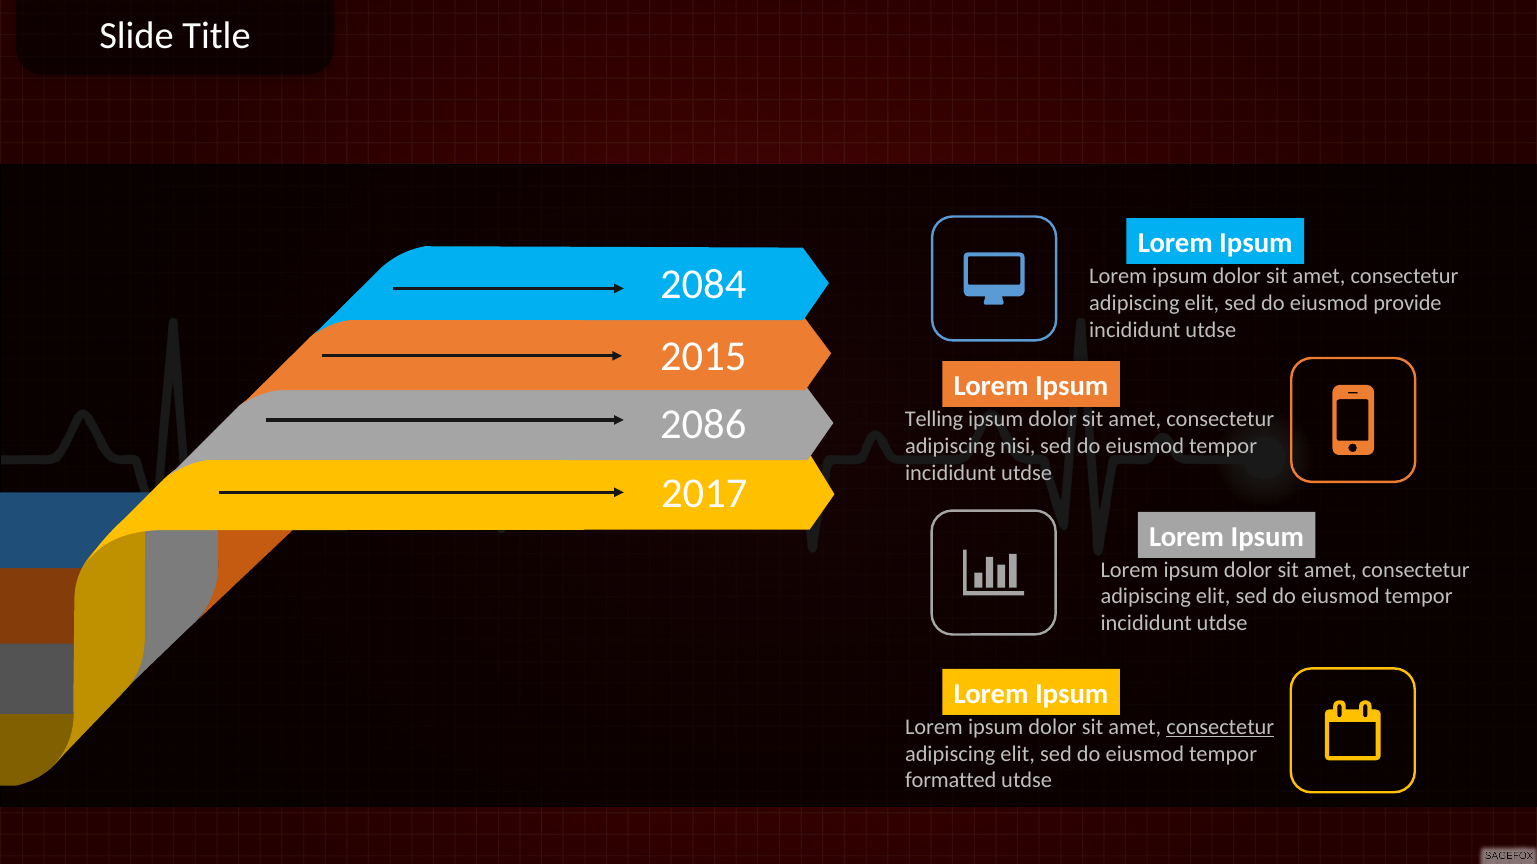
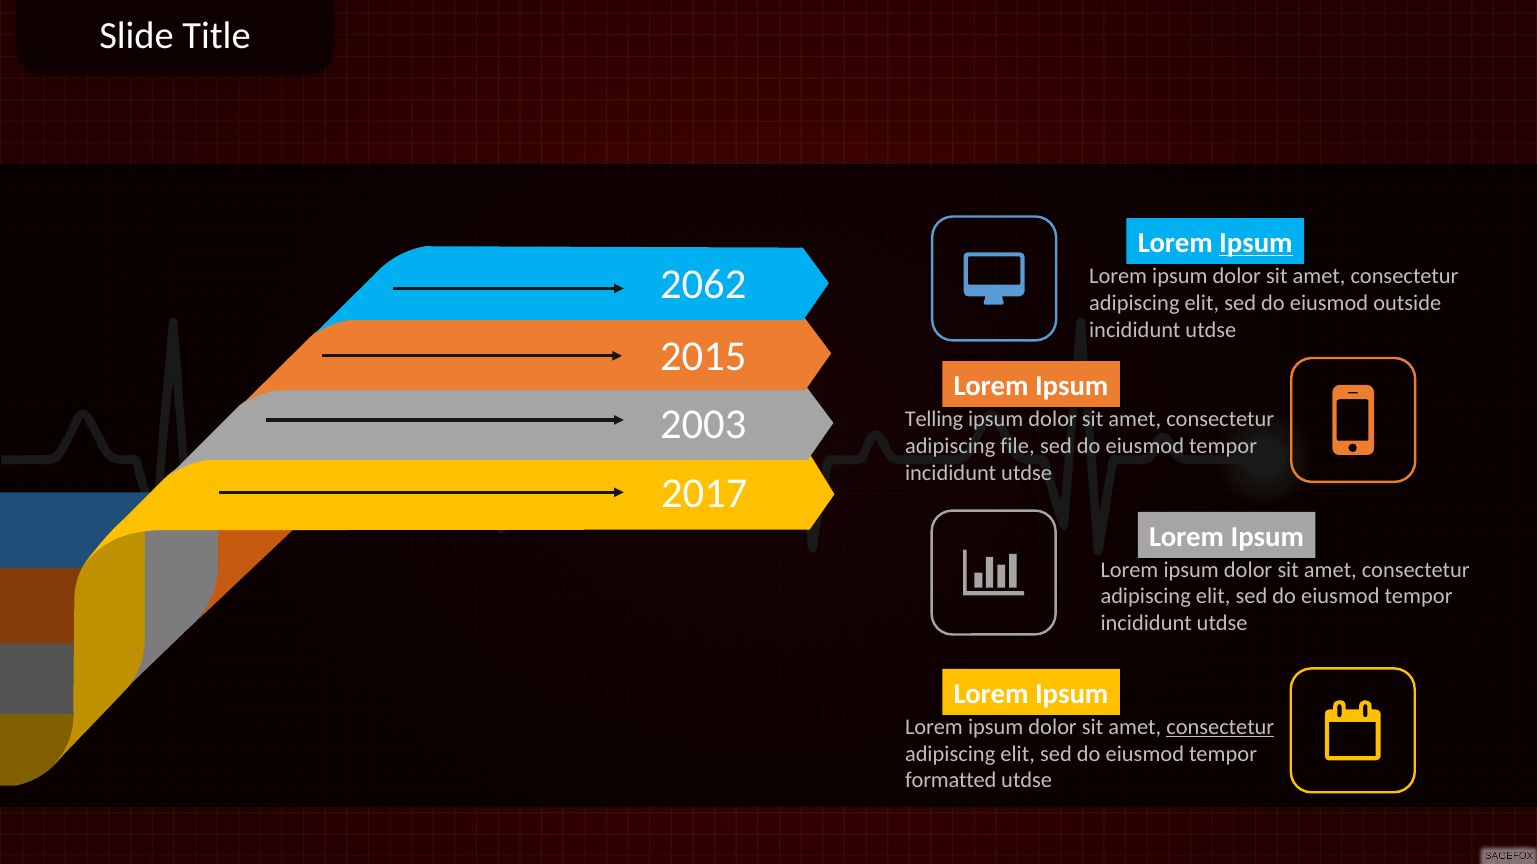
Ipsum underline: none -> present (1256, 243)
2084: 2084 -> 2062 (703, 284)
provide: provide -> outside (1407, 303)
2086: 2086 -> 2003 (703, 425)
nisi: nisi -> file (1018, 446)
